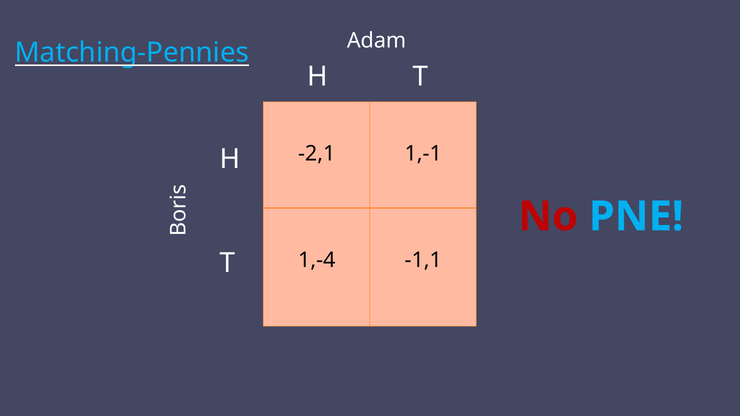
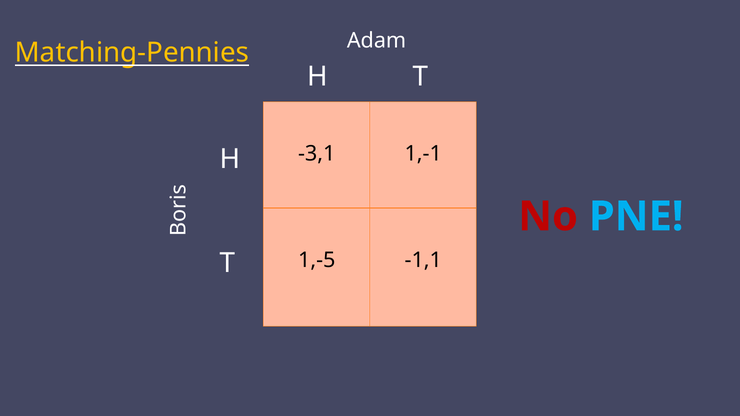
Matching-Pennies colour: light blue -> yellow (132, 53)
-2,1: -2,1 -> -3,1 (317, 154)
1,-4: 1,-4 -> 1,-5 (317, 260)
